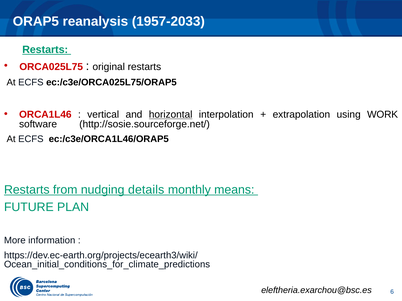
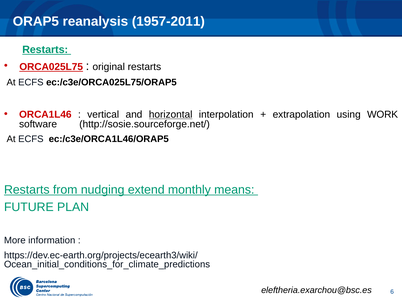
1957-2033: 1957-2033 -> 1957-2011 (168, 21)
ORCA025L75 underline: none -> present (51, 67)
details: details -> extend (146, 190)
